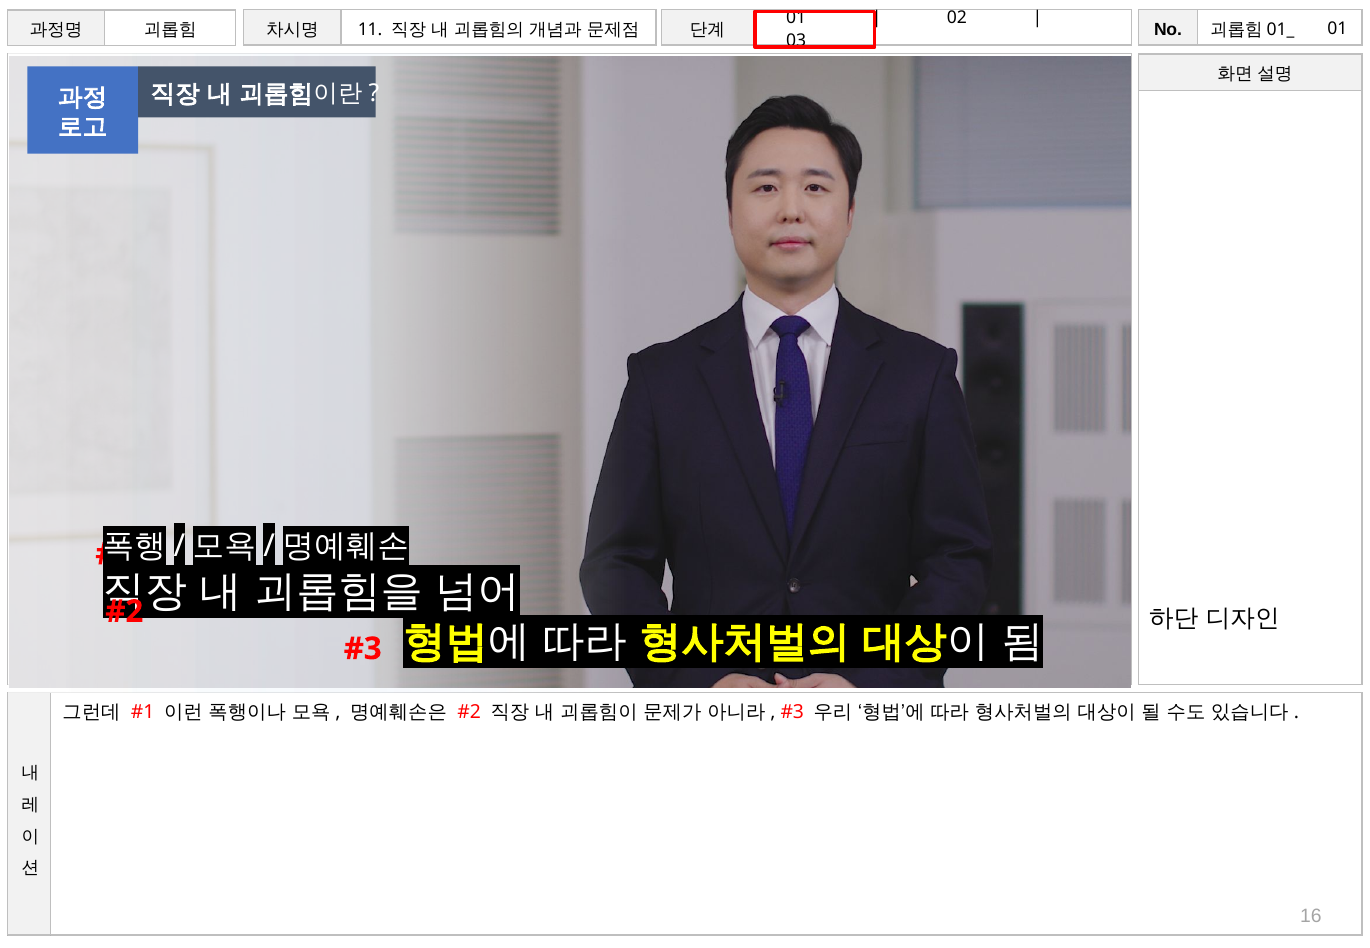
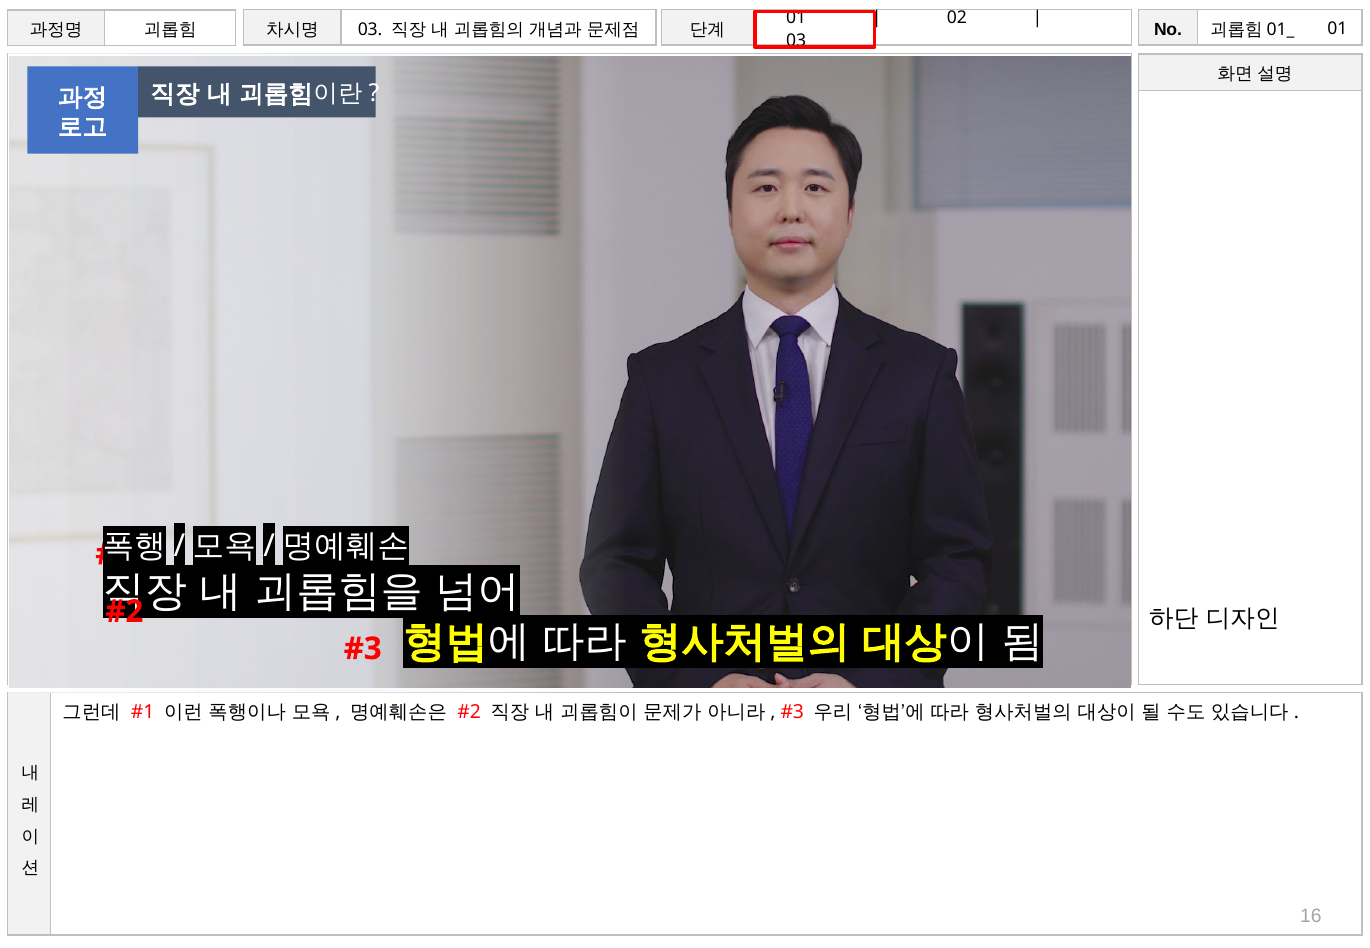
11: 11 -> 03 (370, 30)
